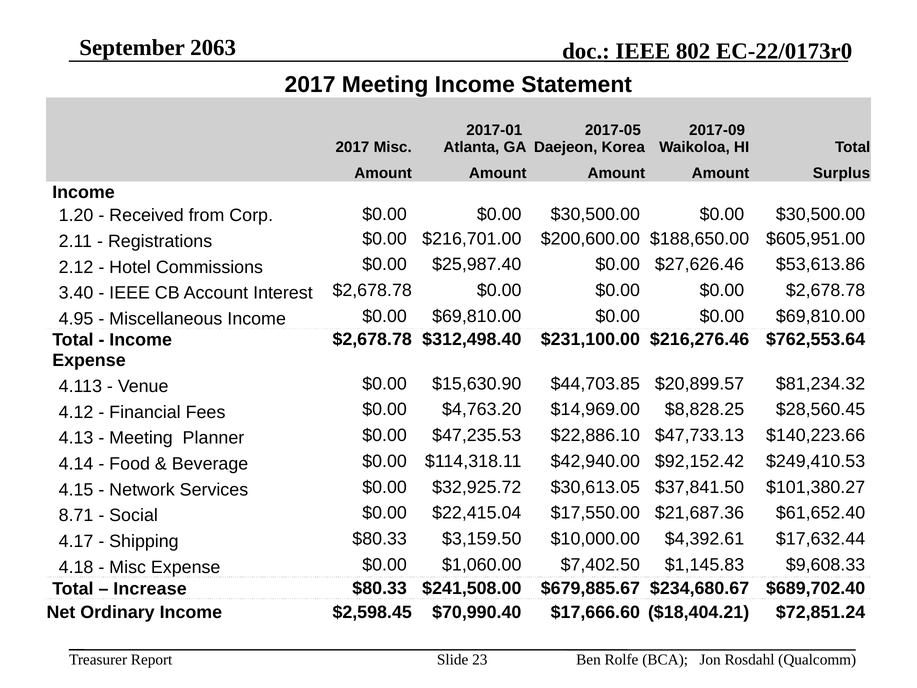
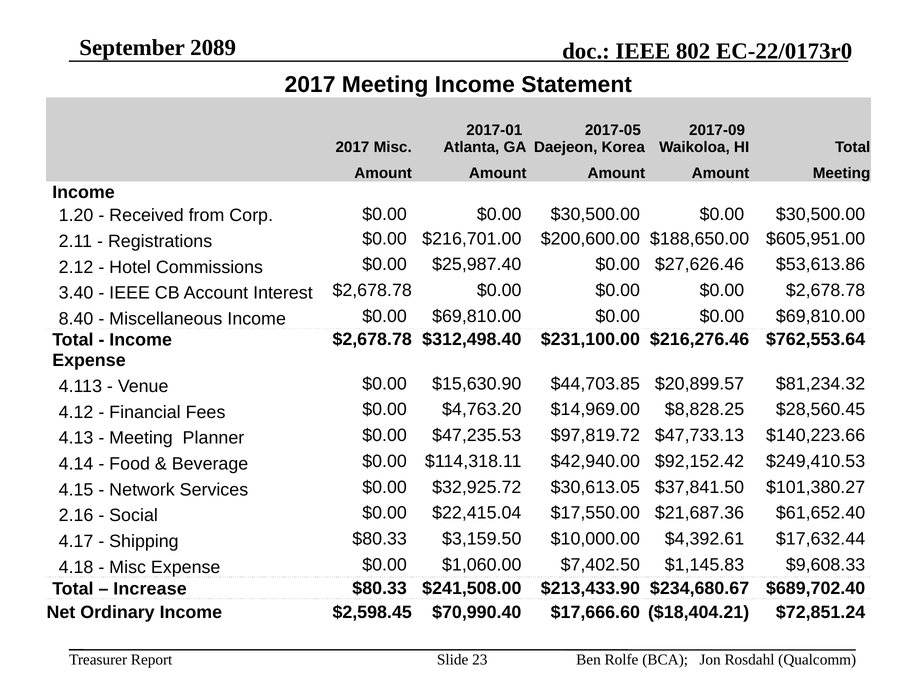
2063: 2063 -> 2089 (213, 48)
Amount Surplus: Surplus -> Meeting (842, 173)
4.95: 4.95 -> 8.40 (76, 319)
$22,886.10: $22,886.10 -> $97,819.72 (595, 435)
8.71: 8.71 -> 2.16 (76, 515)
$679,885.67: $679,885.67 -> $213,433.90 (590, 588)
